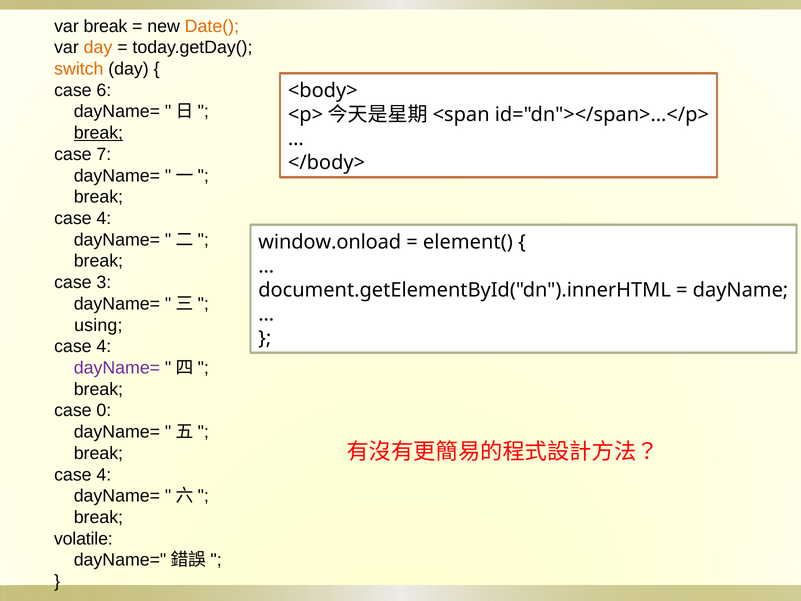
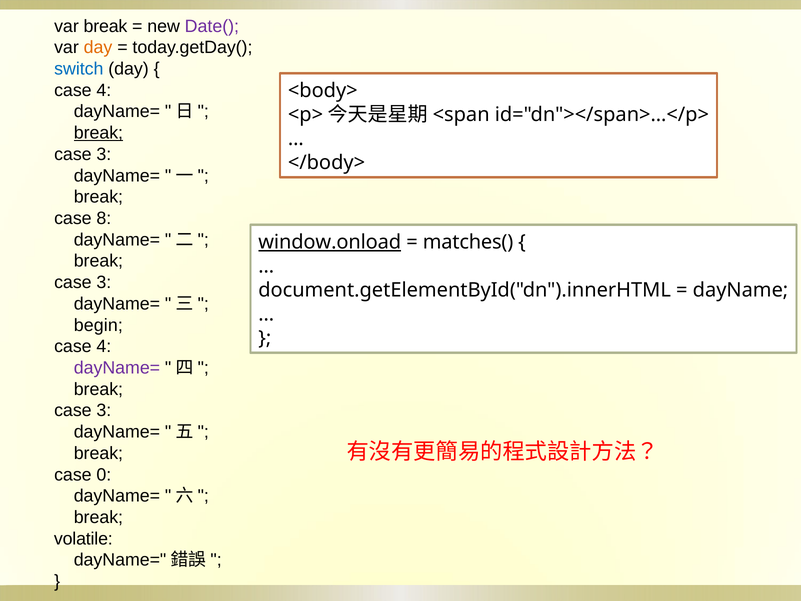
Date( colour: orange -> purple (212, 26)
switch colour: orange -> blue (79, 69)
6: 6 -> 4 (104, 90)
7: 7 -> 3 (104, 154)
4: 4 -> 8 (104, 218)
window.onload underline: none -> present (330, 242)
element(: element( -> matches( (468, 242)
using: using -> begin (98, 325)
0: 0 -> 3 (104, 410)
4: 4 -> 0 (104, 474)
